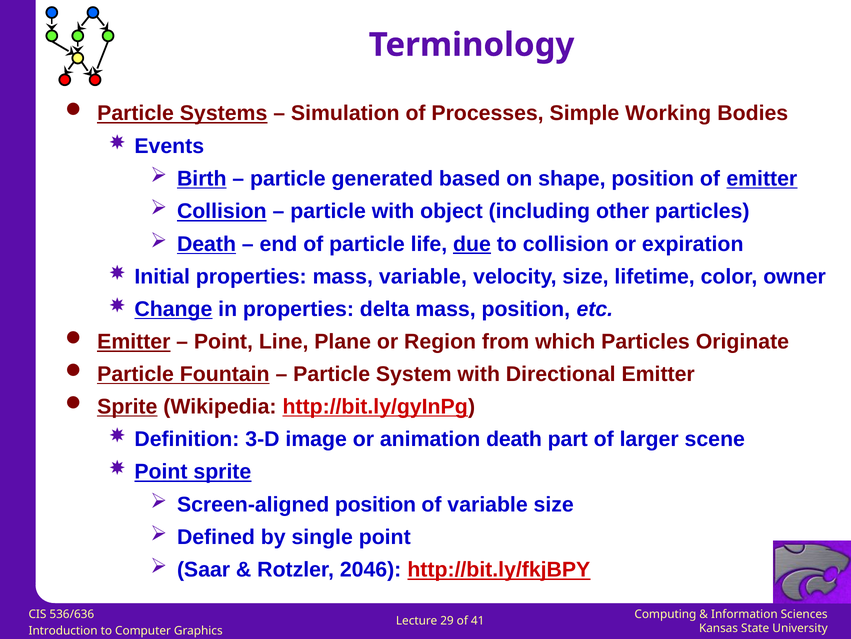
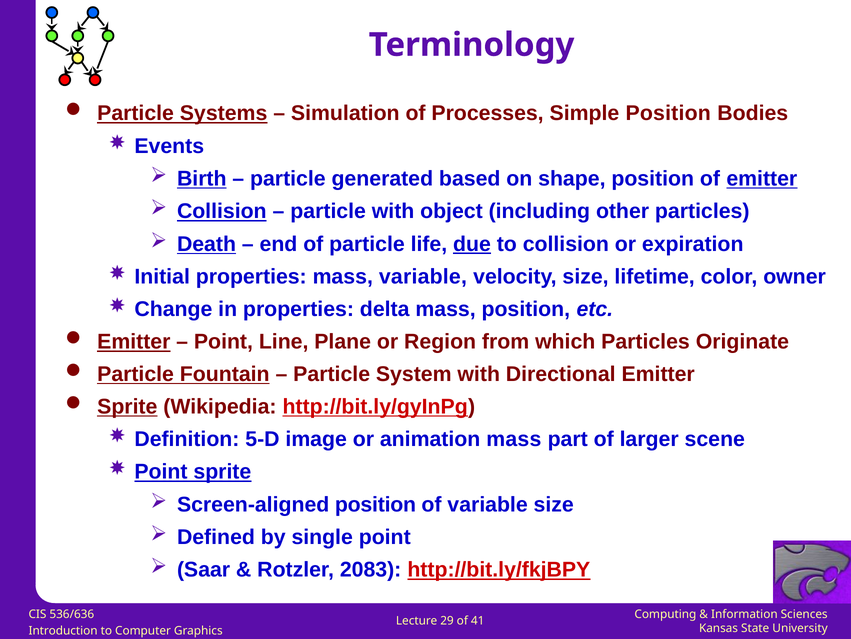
Simple Working: Working -> Position (668, 113)
Change underline: present -> none (173, 309)
3-D: 3-D -> 5-D (262, 439)
animation death: death -> mass (514, 439)
2046: 2046 -> 2083 (371, 569)
